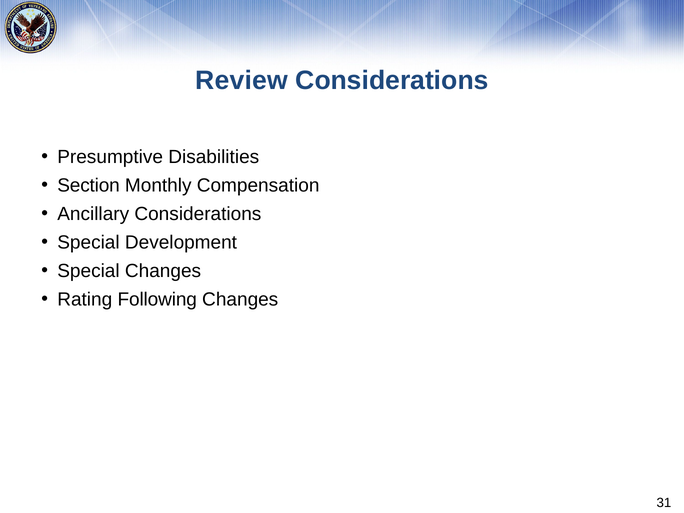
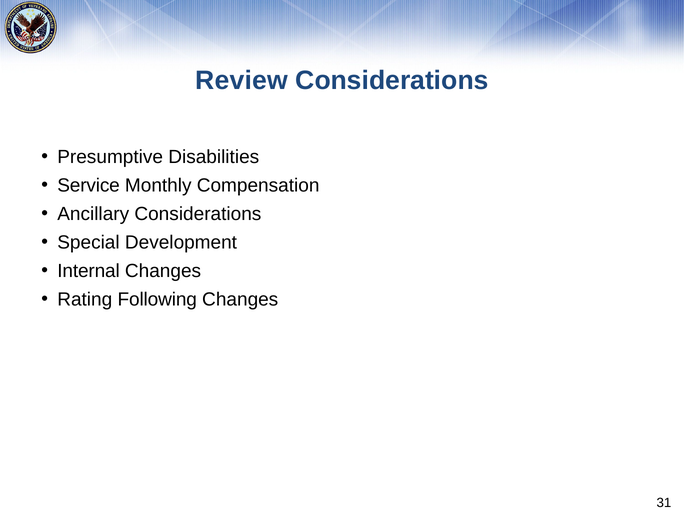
Section: Section -> Service (89, 185)
Special: Special -> Internal (89, 271)
